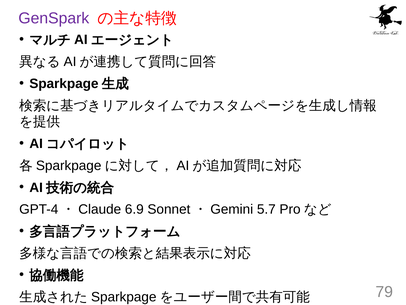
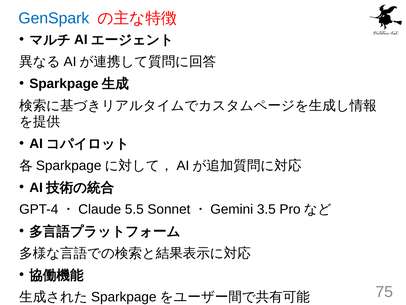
GenSpark colour: purple -> blue (54, 18)
6.9: 6.9 -> 5.5 (134, 209)
5.7: 5.7 -> 3.5 (266, 209)
79: 79 -> 75 (384, 291)
